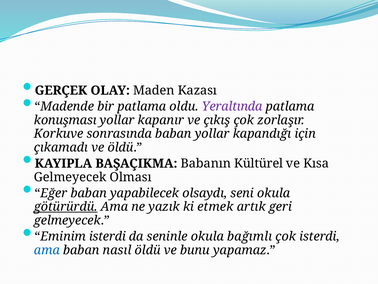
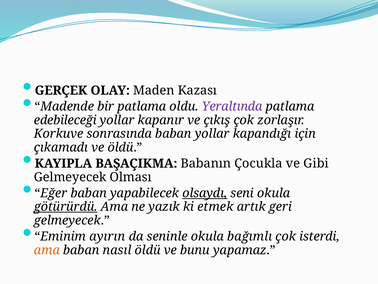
konuşması: konuşması -> edebileceği (65, 120)
Kültürel: Kültürel -> Çocukla (258, 163)
Kısa: Kısa -> Gibi (316, 163)
olsaydı underline: none -> present (205, 193)
Eminim isterdi: isterdi -> ayırın (107, 236)
ama colour: blue -> orange (47, 250)
